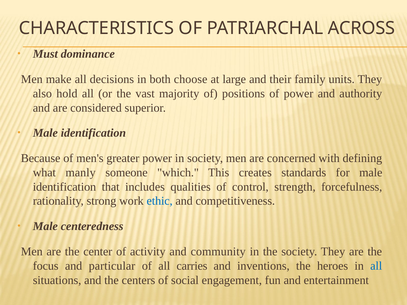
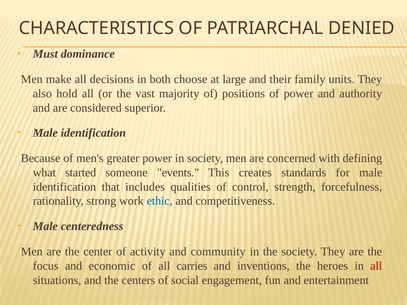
ACROSS: ACROSS -> DENIED (361, 28)
manly: manly -> started (81, 173)
which: which -> events (178, 173)
particular: particular -> economic (112, 266)
all colour: blue -> red (376, 266)
